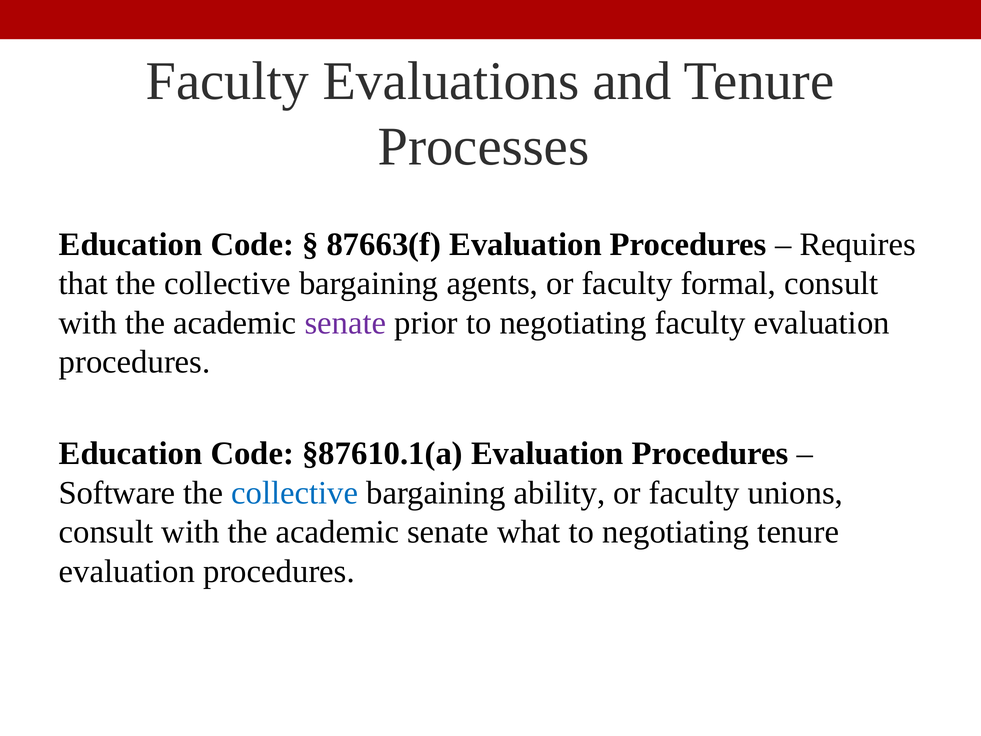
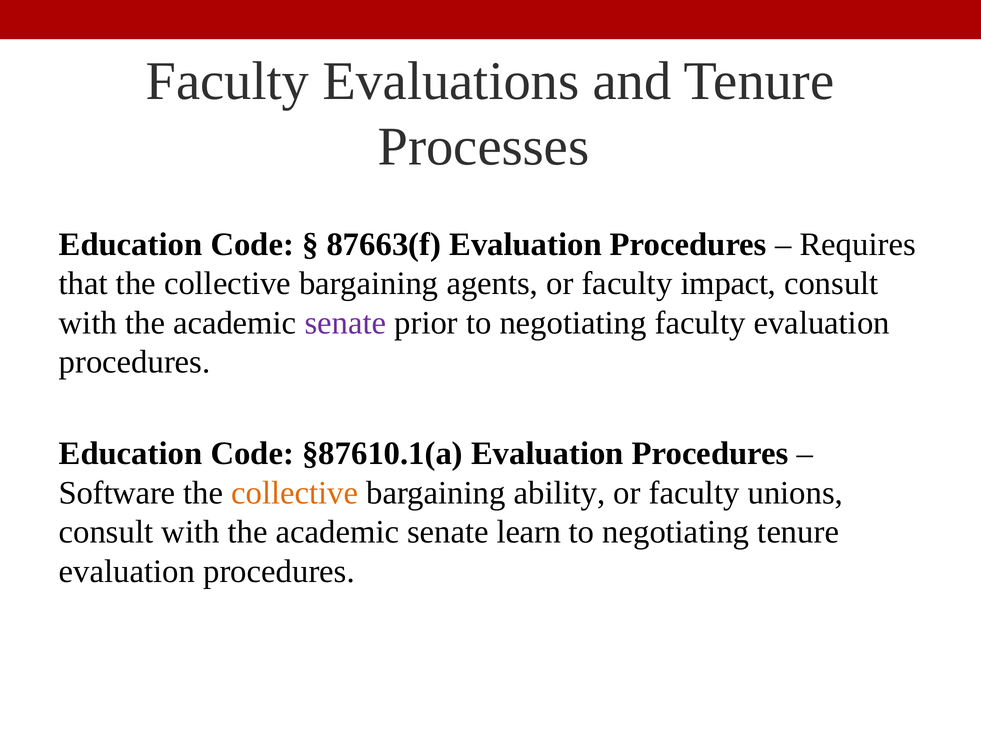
formal: formal -> impact (728, 284)
collective colour: blue -> orange (295, 493)
what: what -> learn (529, 532)
